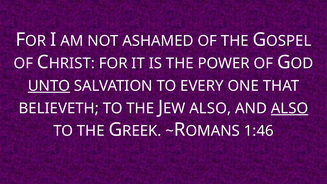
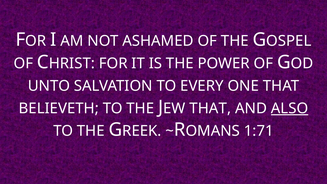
UNTO underline: present -> none (49, 86)
ALSO: ALSO -> THAT (210, 108)
1:46: 1:46 -> 1:71 (259, 131)
